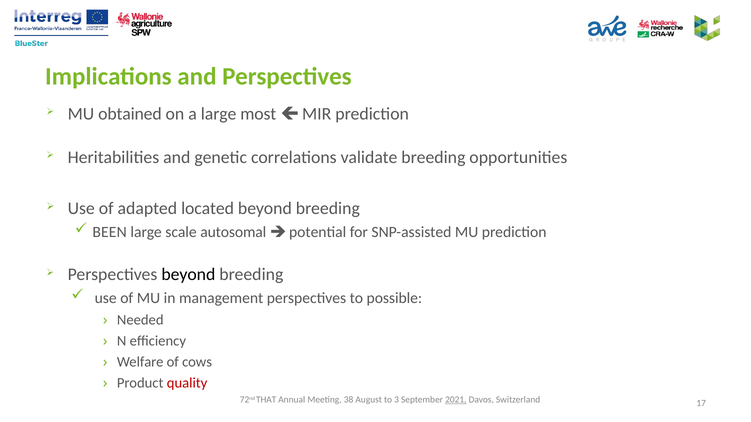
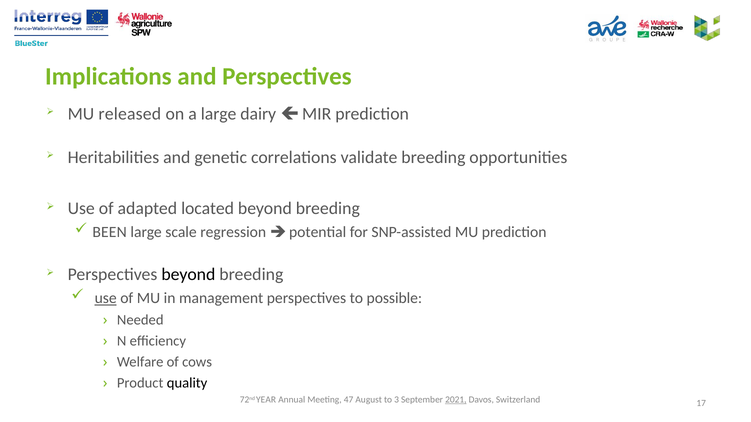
obtained: obtained -> released (130, 114)
most: most -> dairy (258, 114)
autosomal: autosomal -> regression (233, 232)
use underline: none -> present (106, 299)
quality colour: red -> black (187, 383)
THAT: THAT -> YEAR (266, 400)
38: 38 -> 47 (349, 400)
